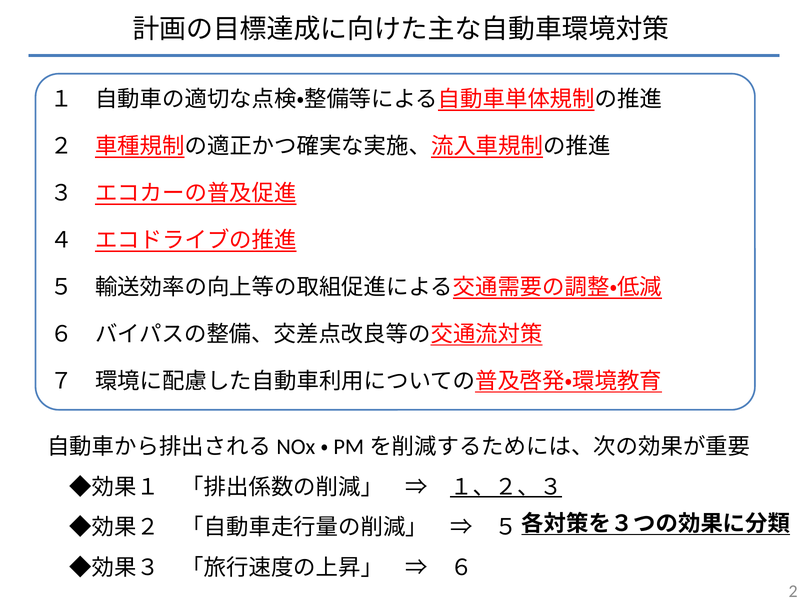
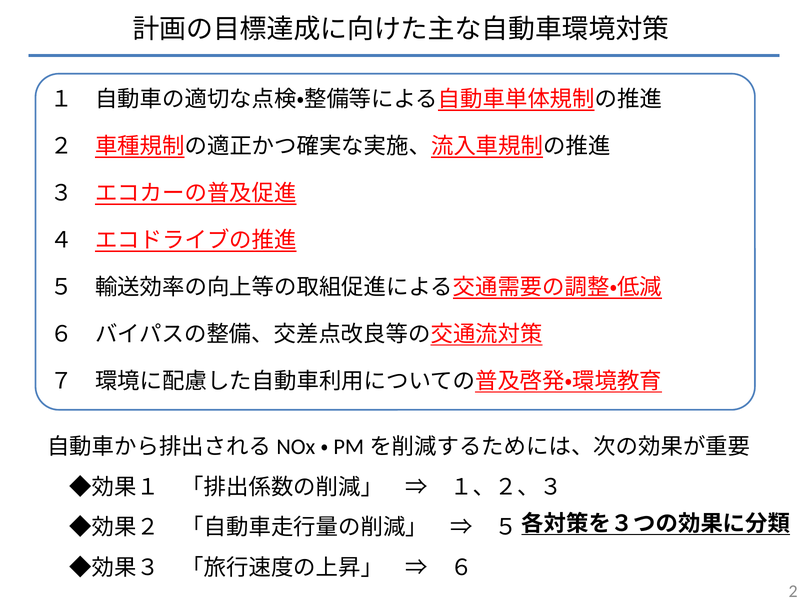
１、２、３ underline: present -> none (506, 487)
